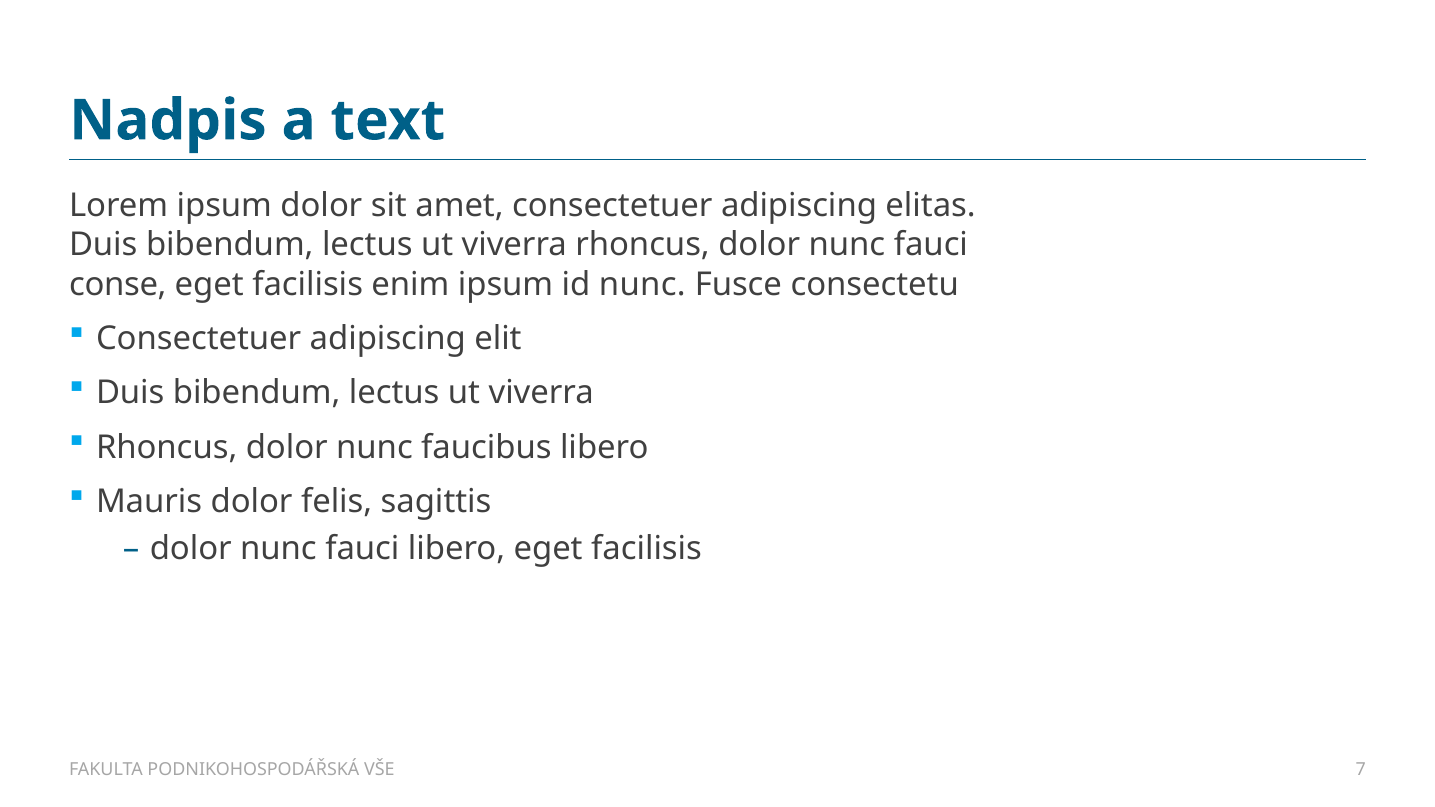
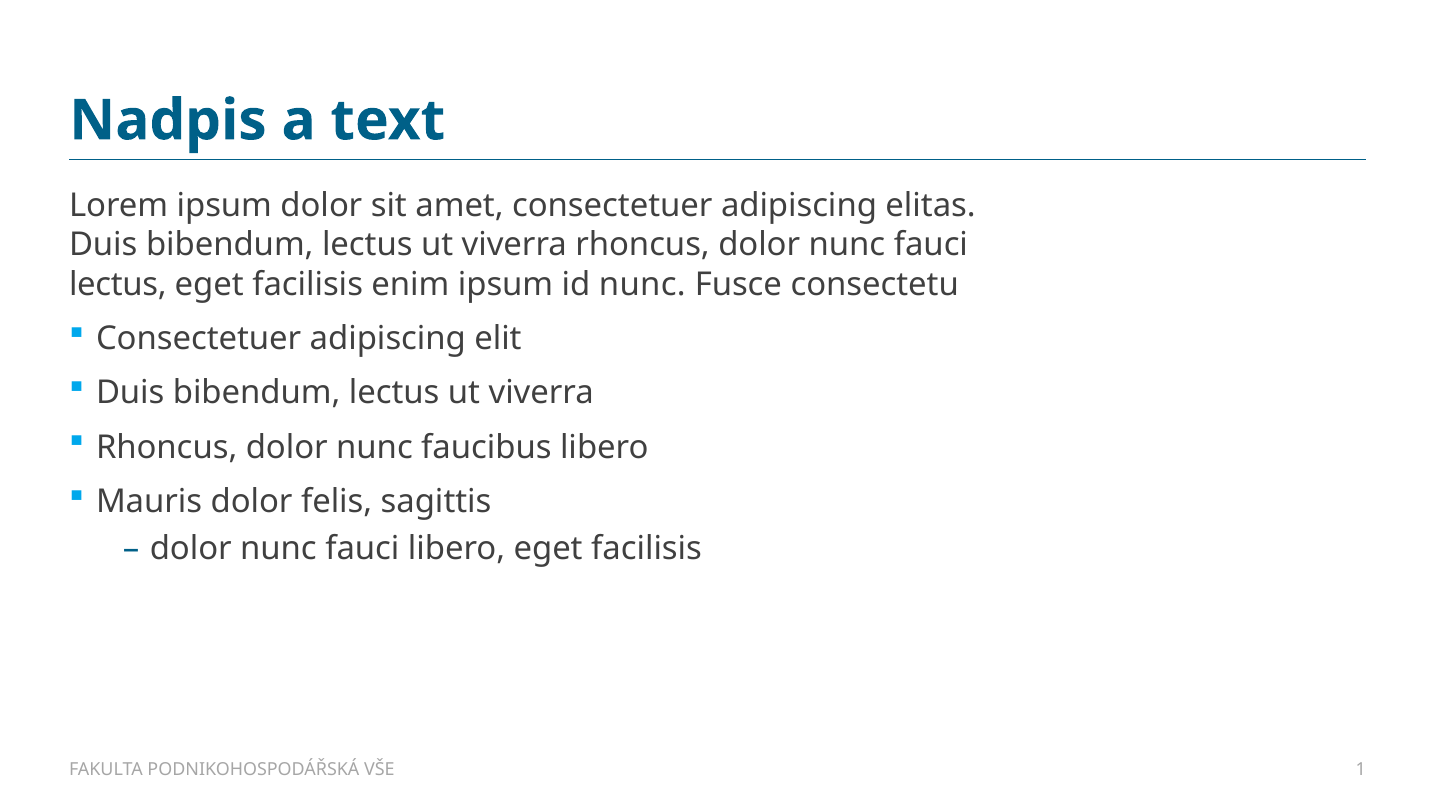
conse: conse -> lectus (118, 284)
7: 7 -> 1 (1361, 769)
